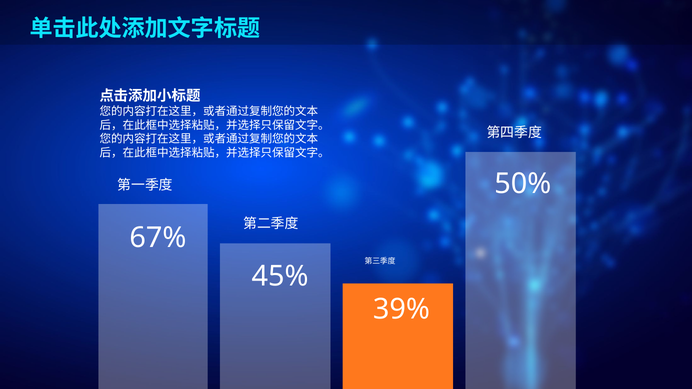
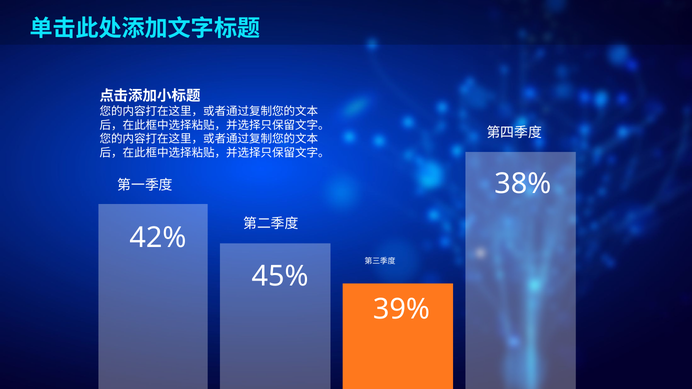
50%: 50% -> 38% (523, 184)
67%: 67% -> 42% (158, 238)
